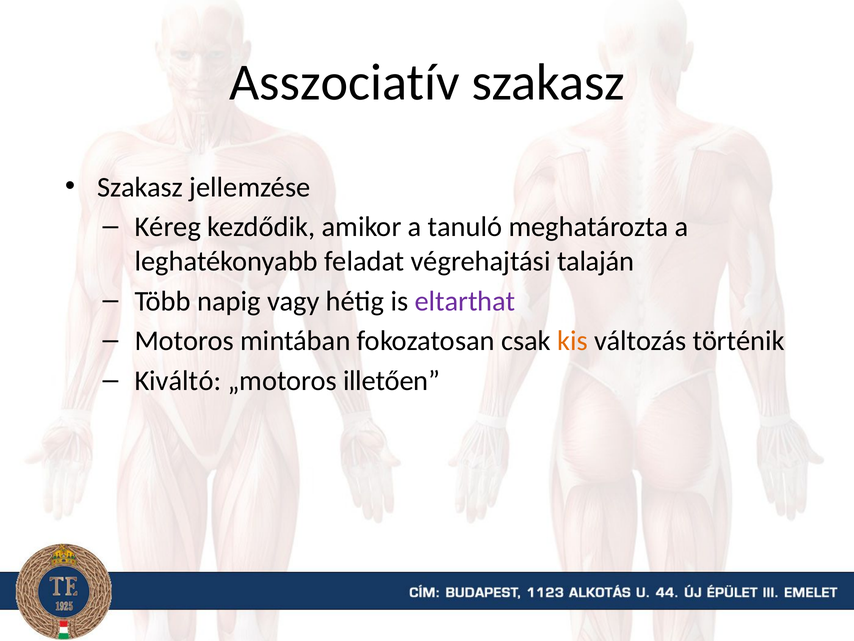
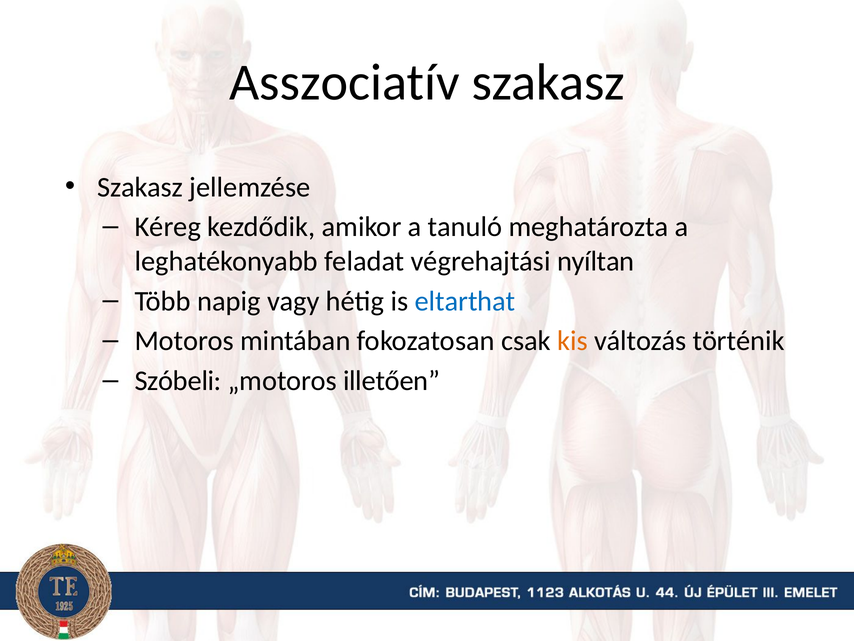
talaján: talaján -> nyíltan (596, 261)
eltarthat colour: purple -> blue (465, 301)
Kiváltó: Kiváltó -> Szóbeli (178, 381)
